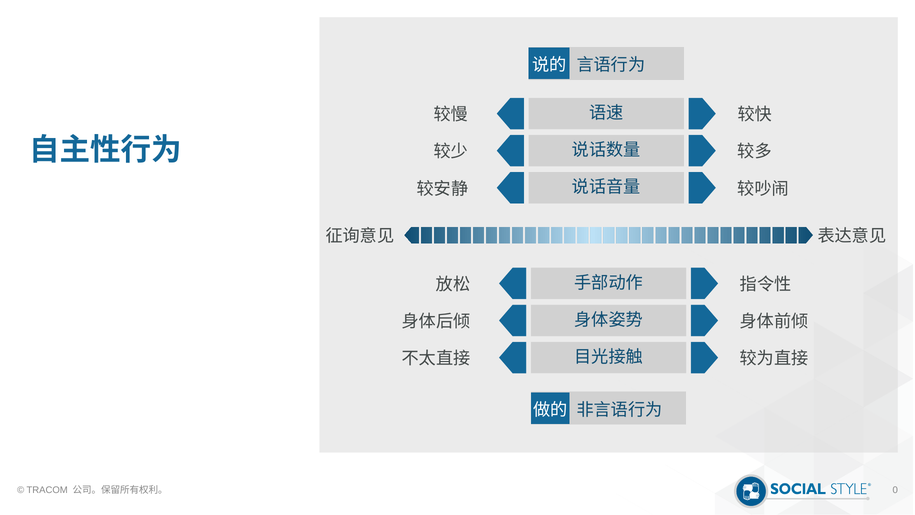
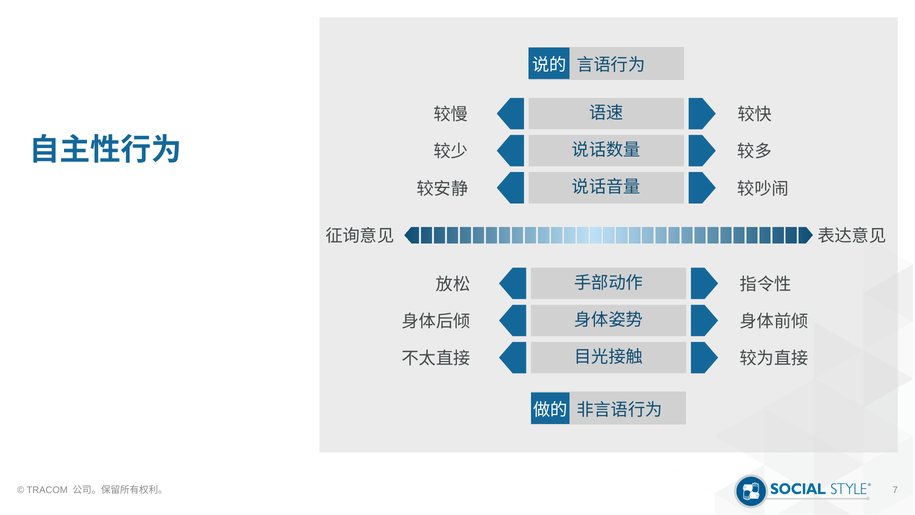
0: 0 -> 7 (895, 490)
